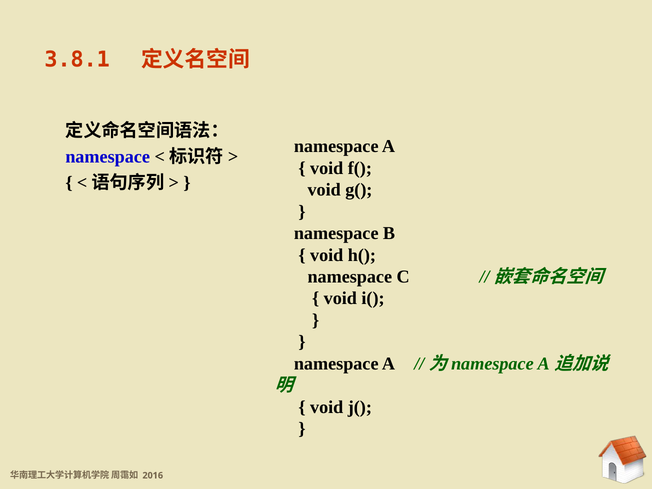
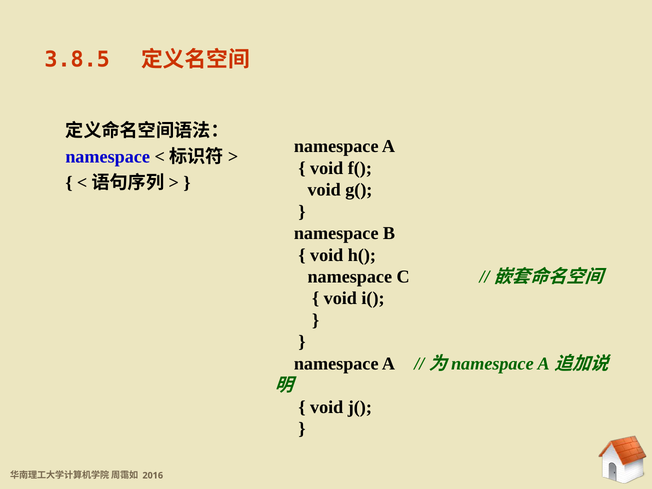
3.8.1: 3.8.1 -> 3.8.5 (77, 60)
